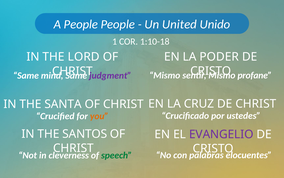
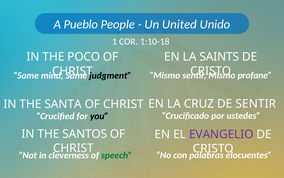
A People: People -> Pueblo (81, 24)
PODER: PODER -> SAINTS (219, 57)
LORD: LORD -> POCO (84, 57)
judgment colour: purple -> black (110, 75)
DE CHRIST: CHRIST -> SENTIR (256, 104)
you colour: orange -> black (99, 116)
